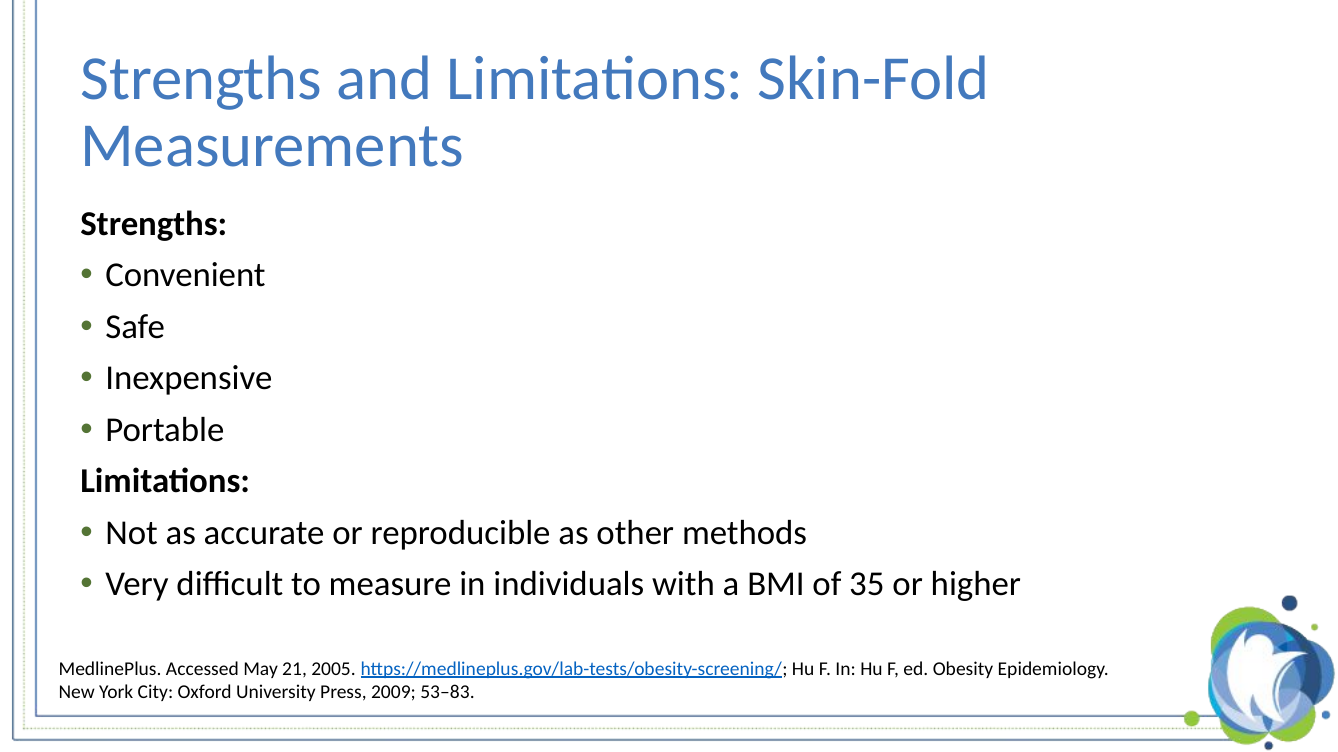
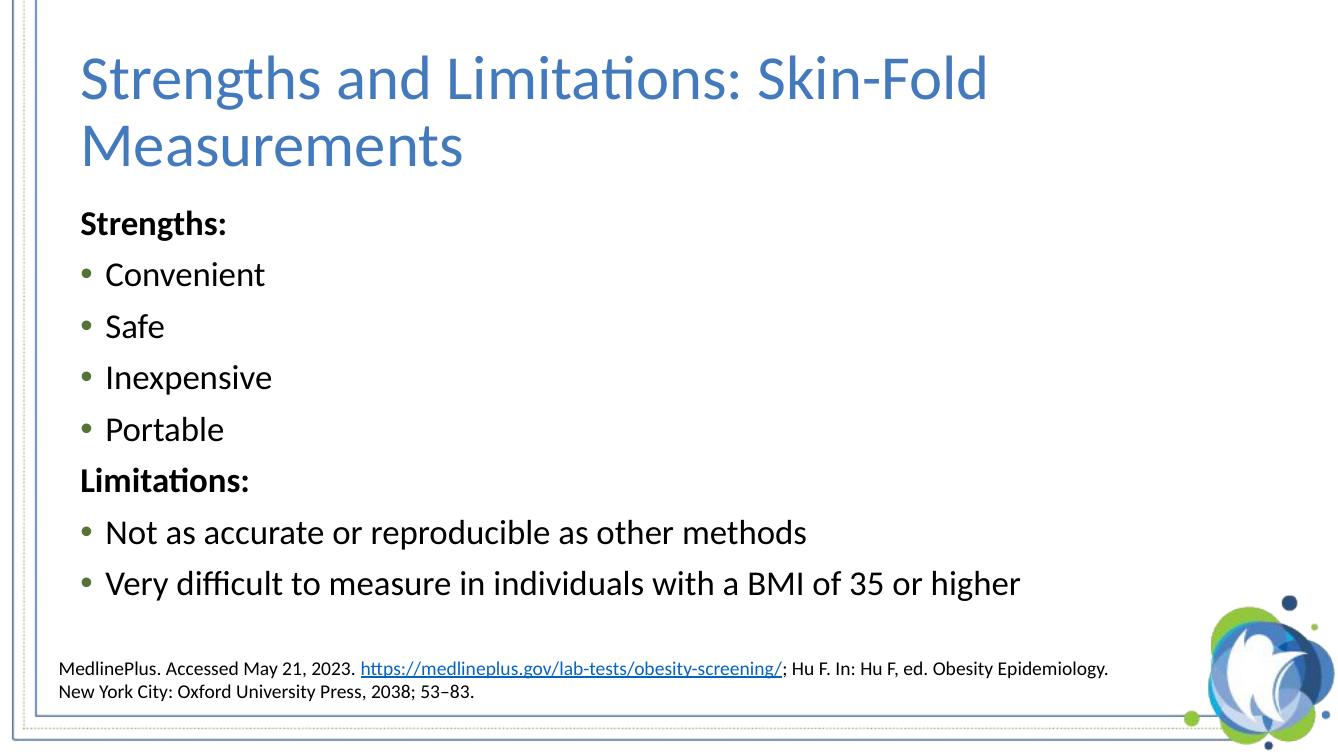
2005: 2005 -> 2023 (334, 669)
2009: 2009 -> 2038 (393, 693)
